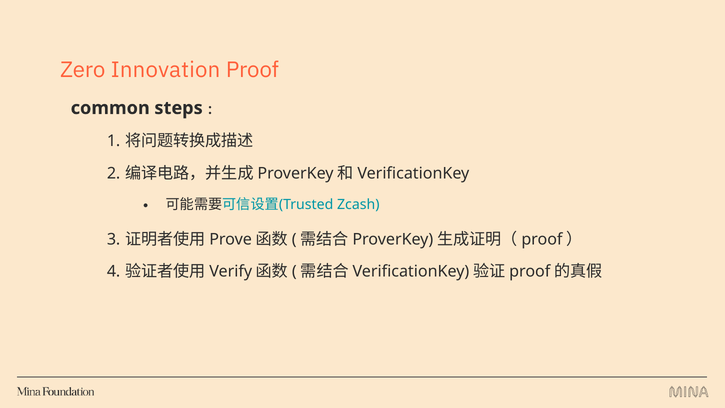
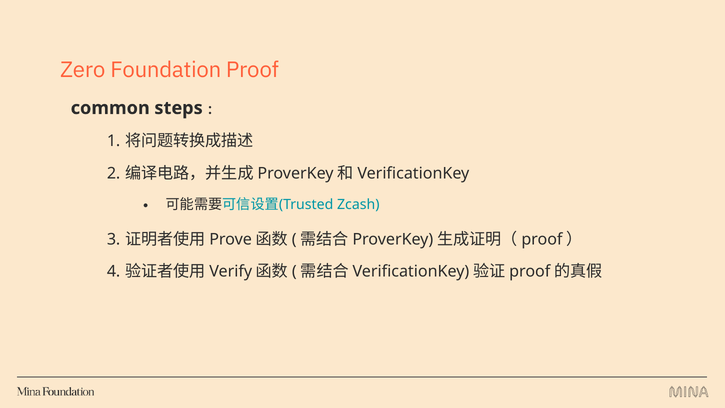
Innovation: Innovation -> Foundation (166, 70)
